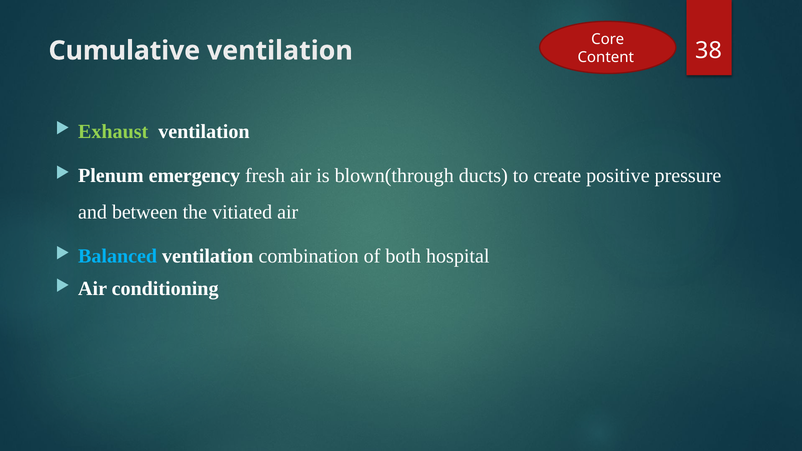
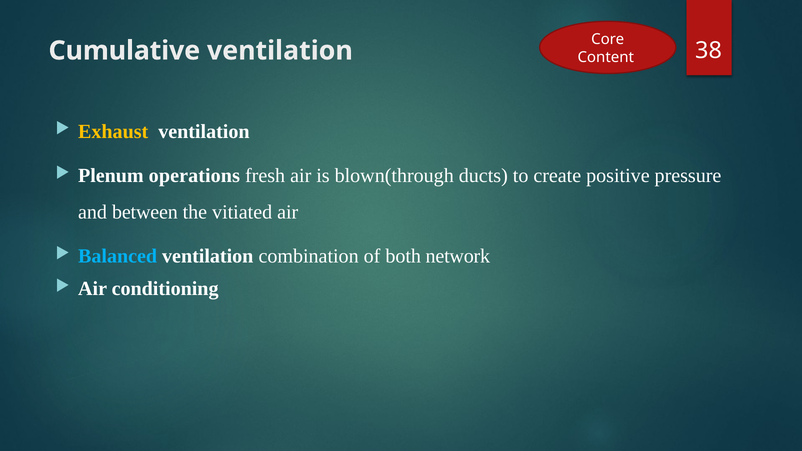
Exhaust colour: light green -> yellow (113, 131)
emergency: emergency -> operations (194, 176)
hospital: hospital -> network (458, 256)
